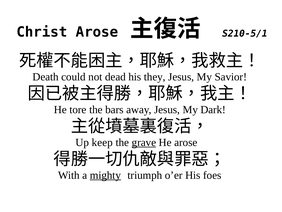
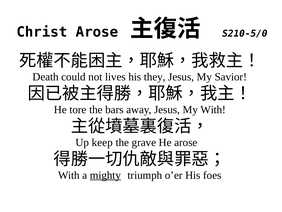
S210-5/1: S210-5/1 -> S210-5/0 (245, 34)
dead: dead -> lives (115, 77)
My Dark: Dark -> With (213, 109)
grave underline: present -> none (144, 142)
